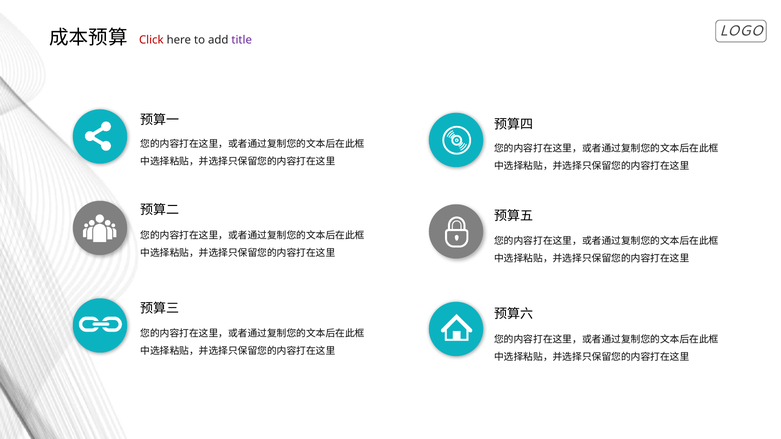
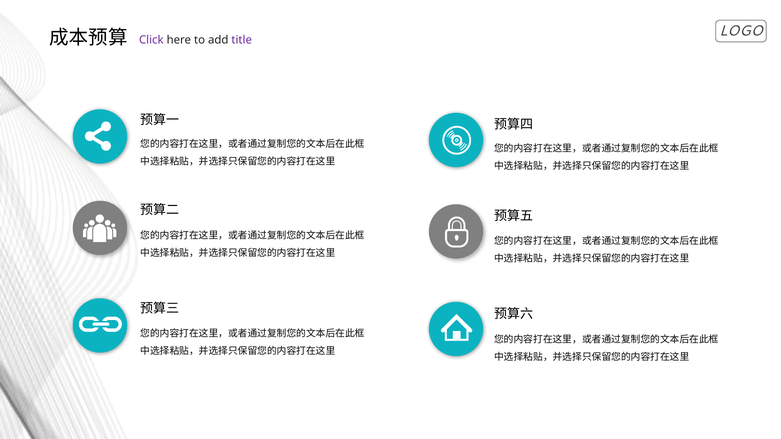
Click colour: red -> purple (151, 40)
